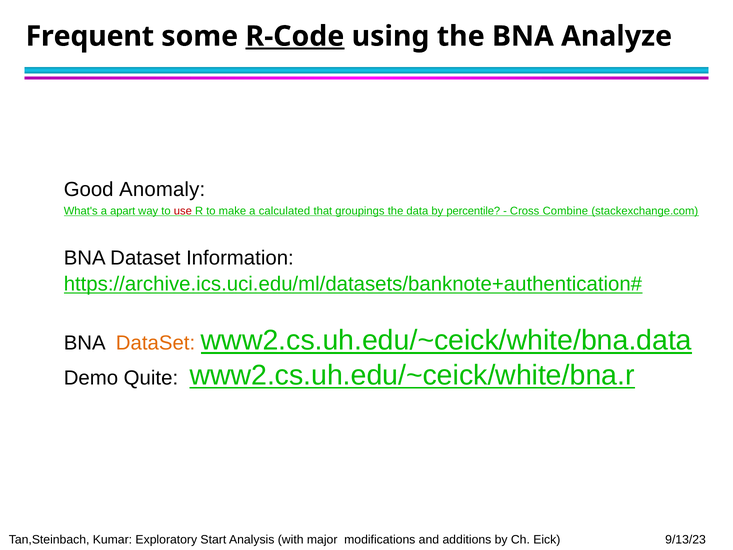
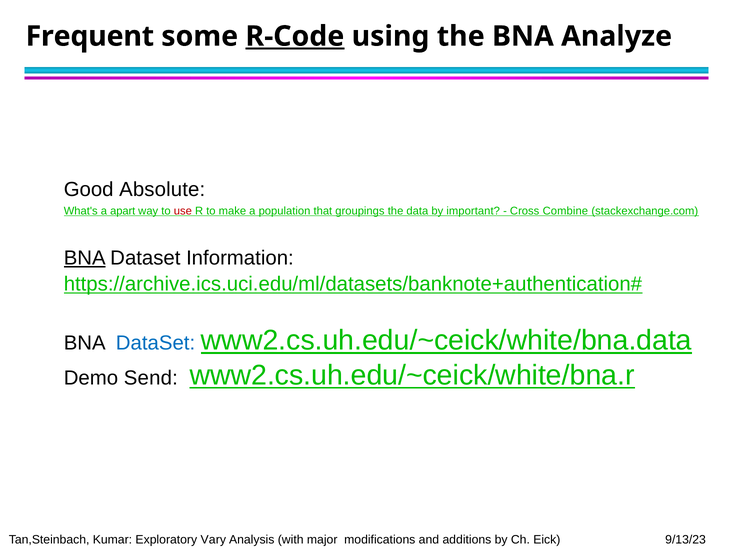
Anomaly: Anomaly -> Absolute (162, 190)
calculated: calculated -> population (285, 211)
percentile: percentile -> important (473, 211)
BNA underline: none -> present (85, 258)
DataSet colour: orange -> blue (156, 343)
Quite: Quite -> Send (151, 378)
Start: Start -> Vary (213, 539)
